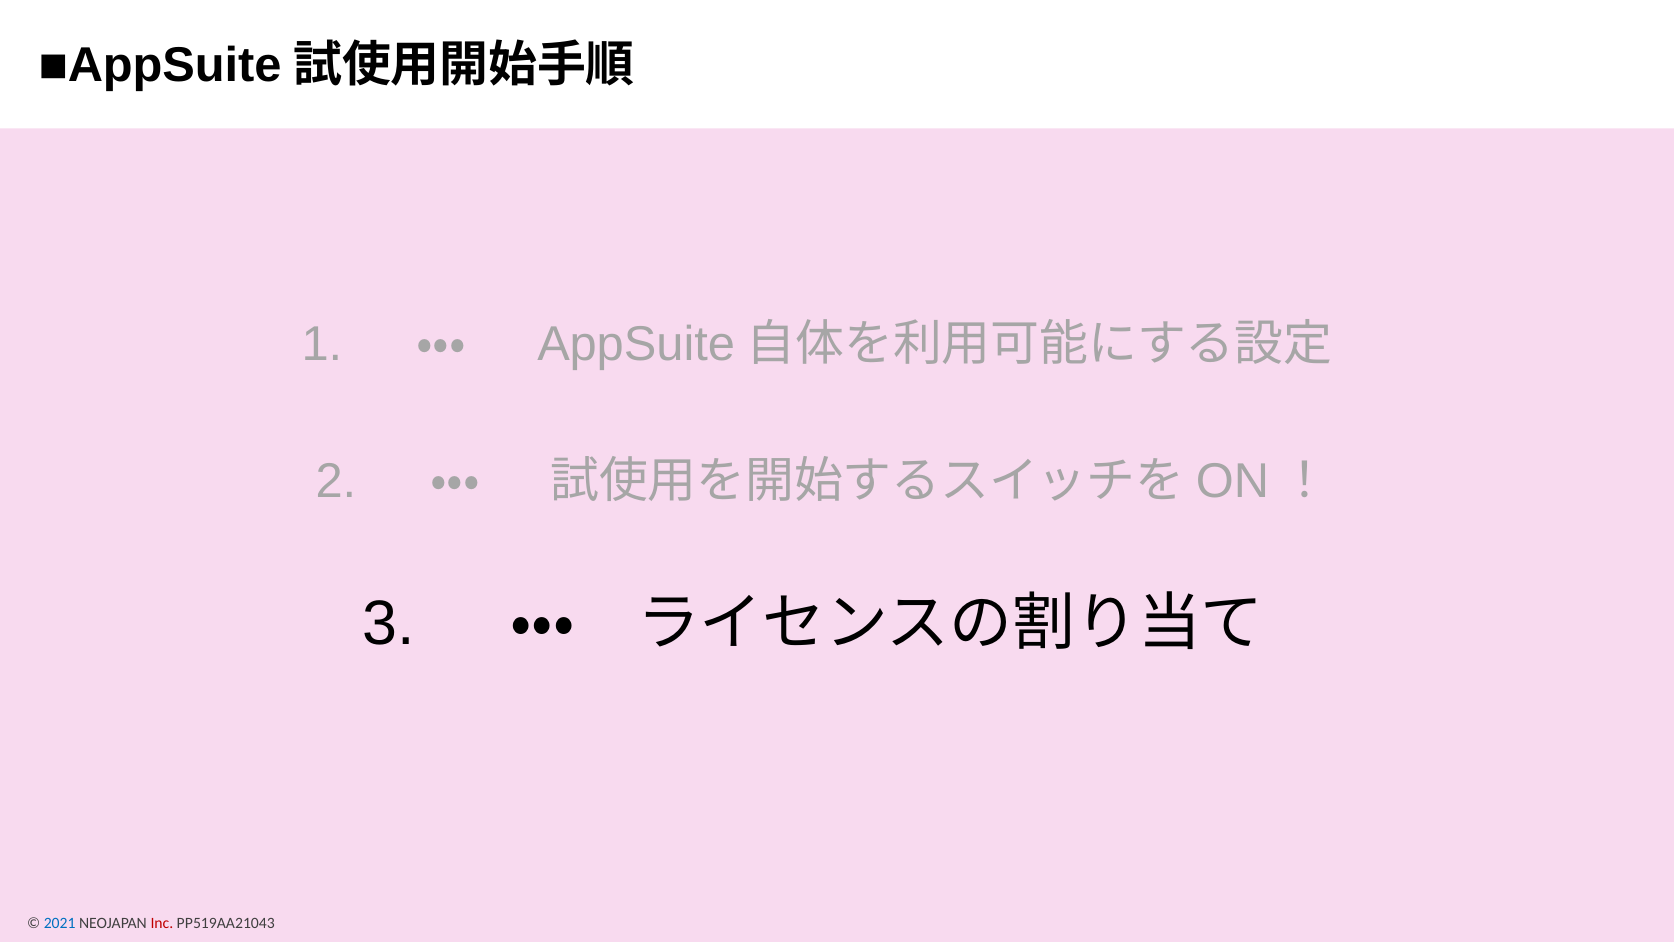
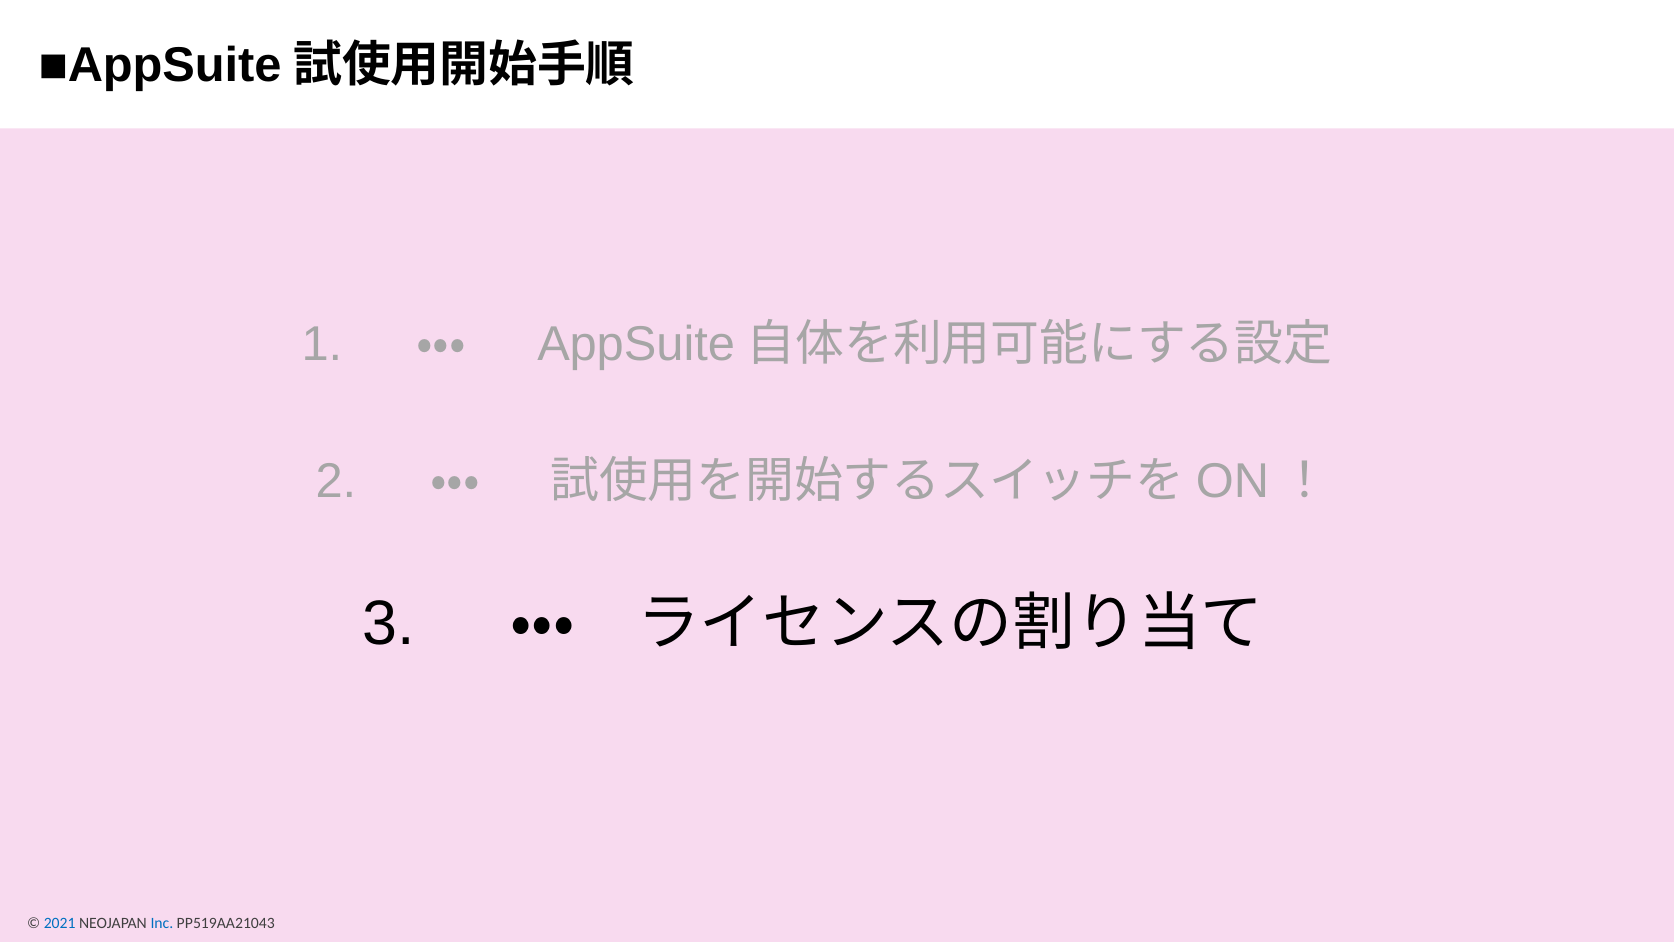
Inc colour: red -> blue (162, 923)
